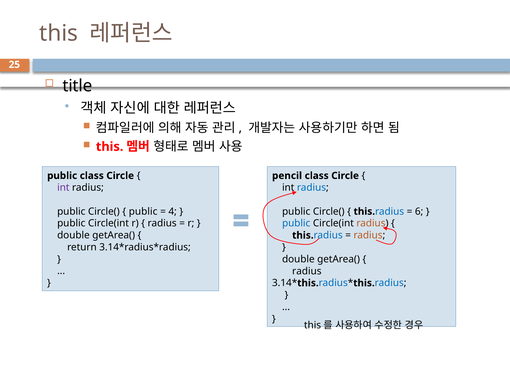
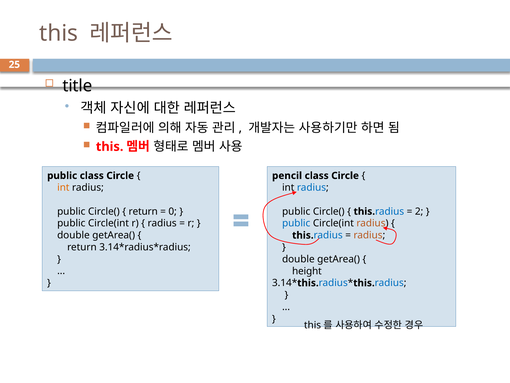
int colour: purple -> orange (63, 187)
public: public -> return (143, 211)
4: 4 -> 0 (173, 211)
6: 6 -> 2 (419, 211)
radius: radius -> height (307, 271)
